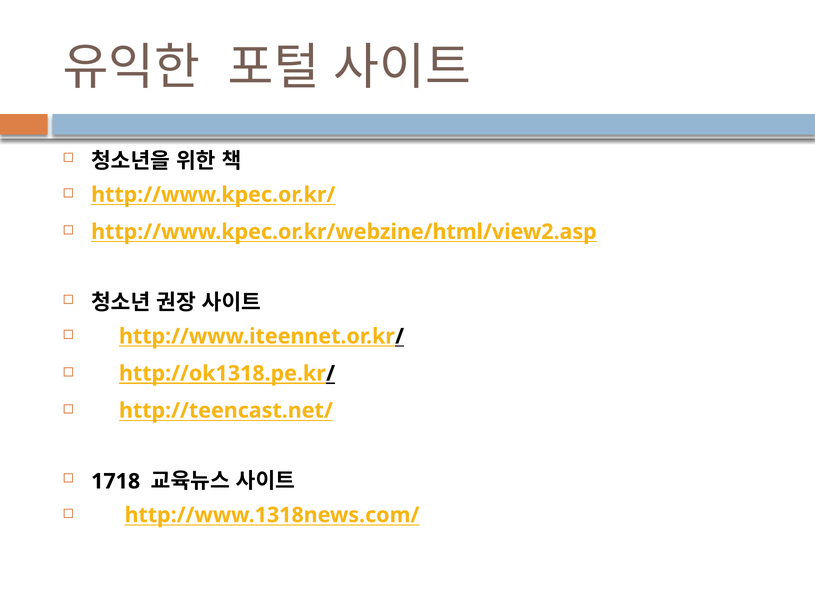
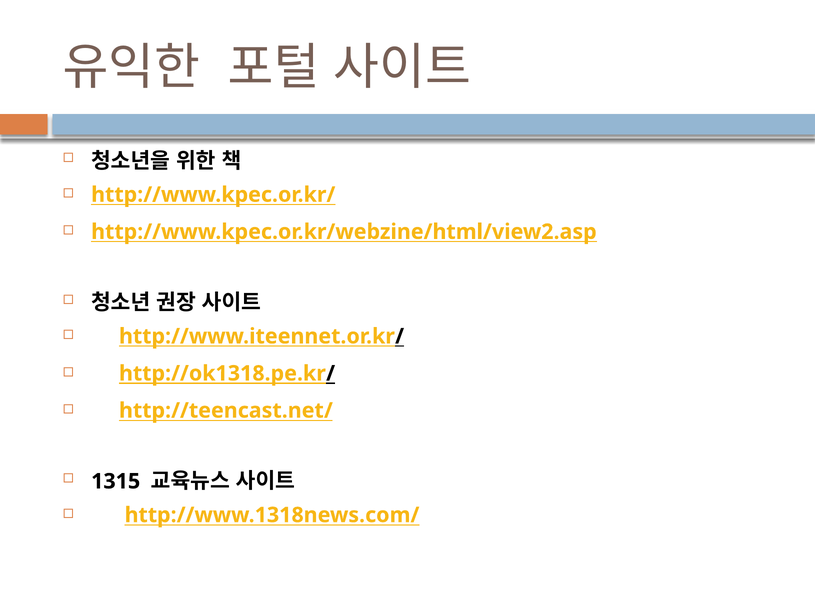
1718: 1718 -> 1315 (116, 482)
